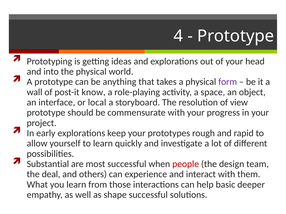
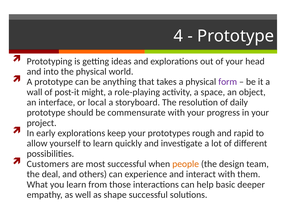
know: know -> might (94, 92)
view: view -> daily (239, 103)
Substantial: Substantial -> Customers (48, 164)
people colour: red -> orange (186, 164)
